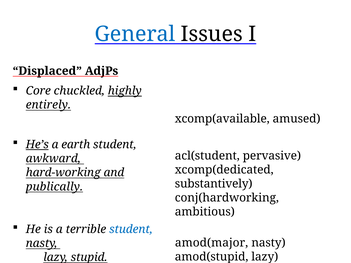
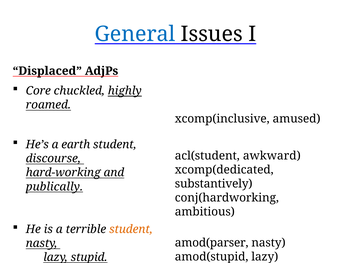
entirely: entirely -> roamed (48, 105)
xcomp(available: xcomp(available -> xcomp(inclusive (222, 119)
He’s underline: present -> none (37, 145)
pervasive: pervasive -> awkward (272, 156)
awkward: awkward -> discourse (53, 159)
student colour: blue -> orange (131, 230)
amod(major: amod(major -> amod(parser (212, 243)
